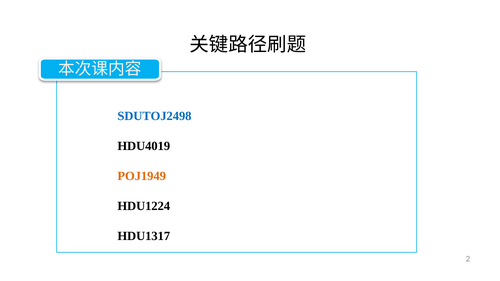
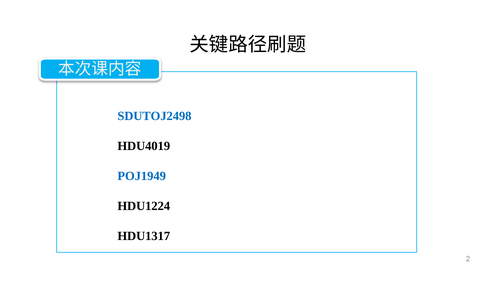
POJ1949 colour: orange -> blue (142, 176)
